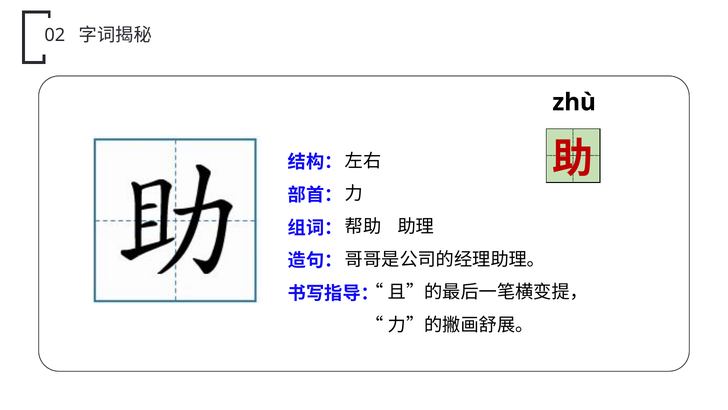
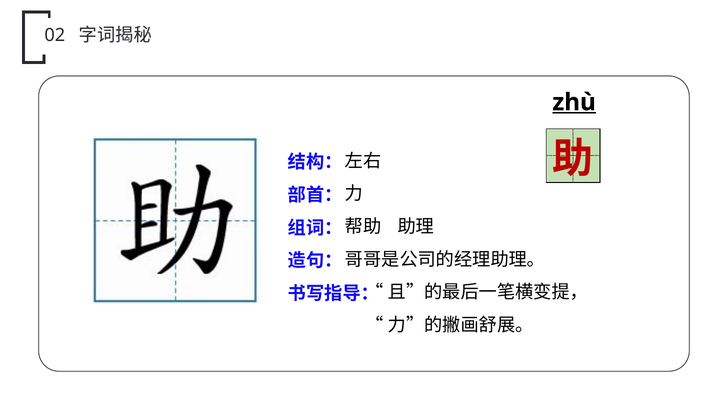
zhù underline: none -> present (574, 102)
